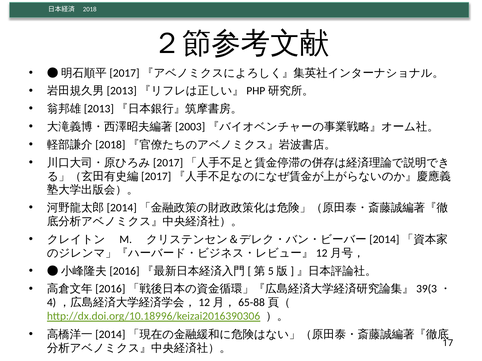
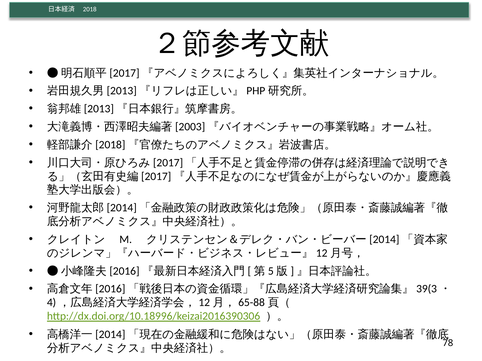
17: 17 -> 78 (448, 344)
